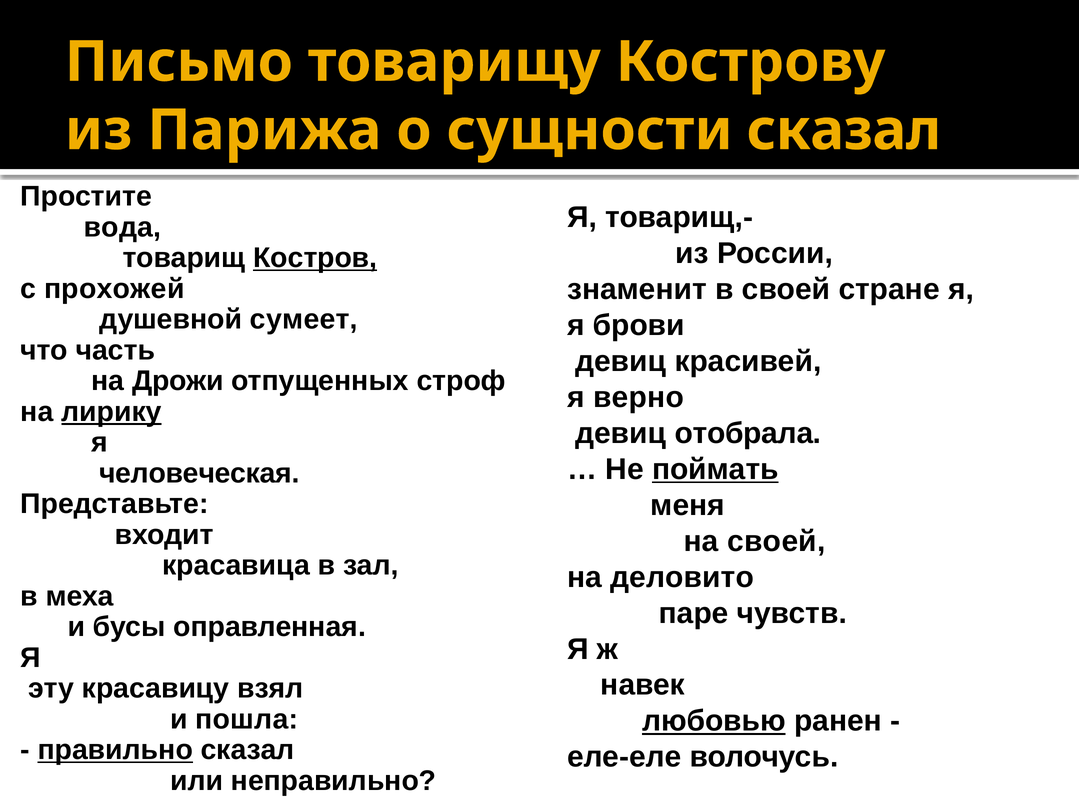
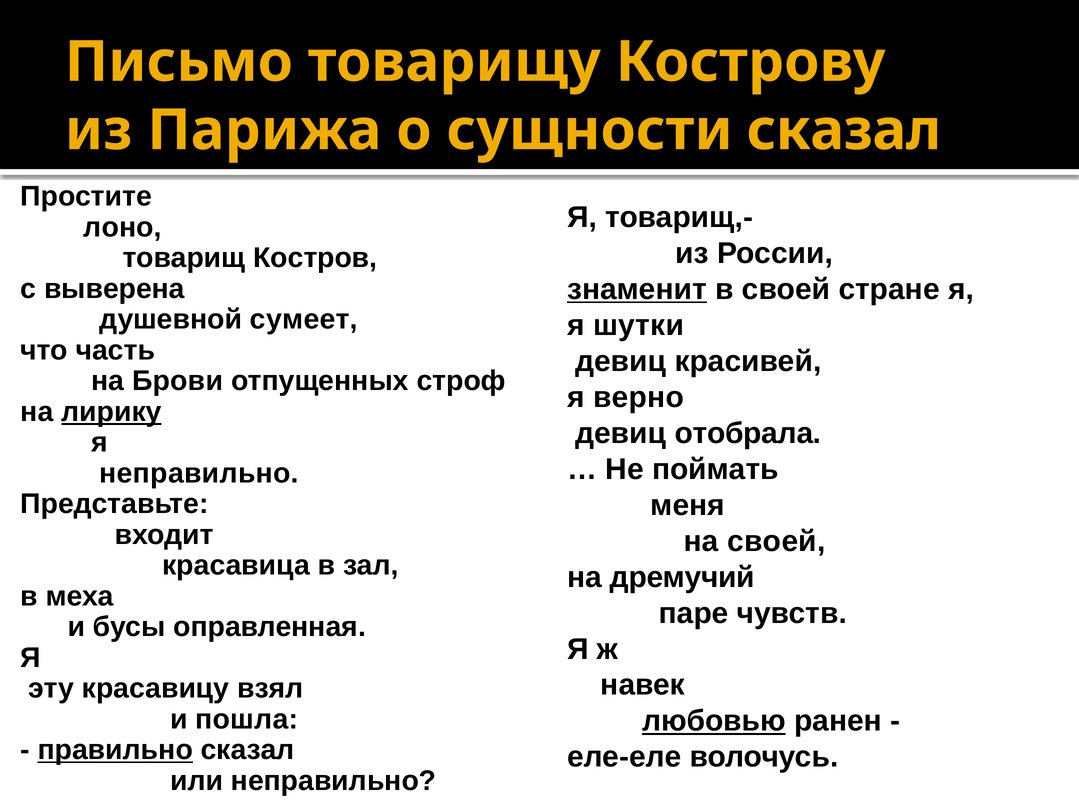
вода: вода -> лоно (123, 227)
Костров underline: present -> none (315, 258)
прохожей: прохожей -> выверена (114, 289)
знаменит underline: none -> present (637, 290)
брови: брови -> шутки (639, 325)
Дрожи: Дрожи -> Брови (178, 381)
поймать underline: present -> none (715, 469)
человеческая: человеческая -> неправильно (199, 473)
деловито: деловито -> дремучий (682, 577)
